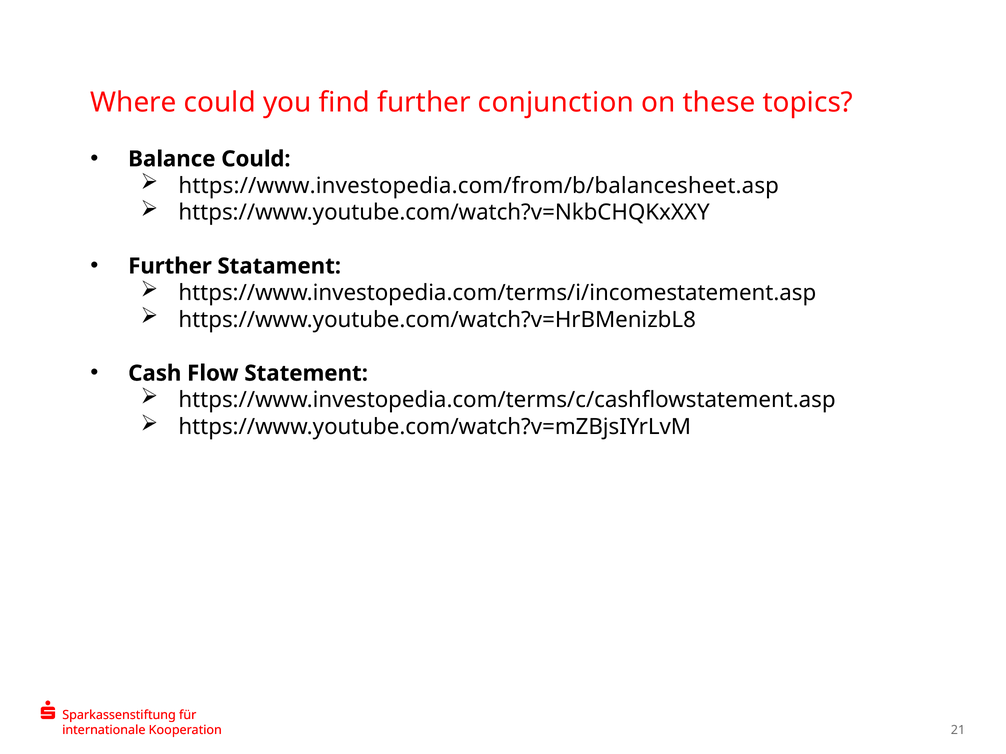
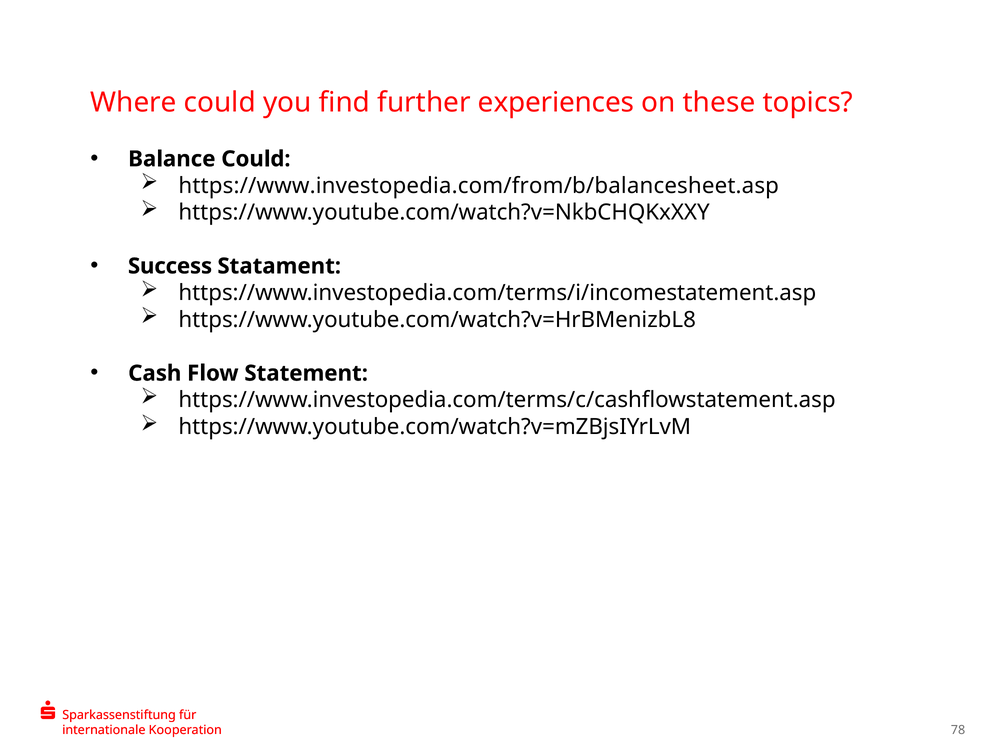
conjunction: conjunction -> experiences (556, 102)
Further: Further -> Success (170, 266)
21: 21 -> 78 (958, 730)
